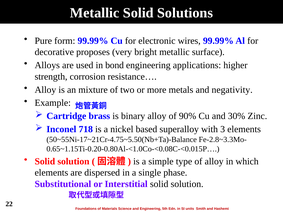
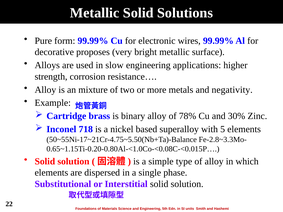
bond: bond -> slow (114, 65)
90%: 90% -> 78% (188, 116)
3: 3 -> 5 (223, 129)
